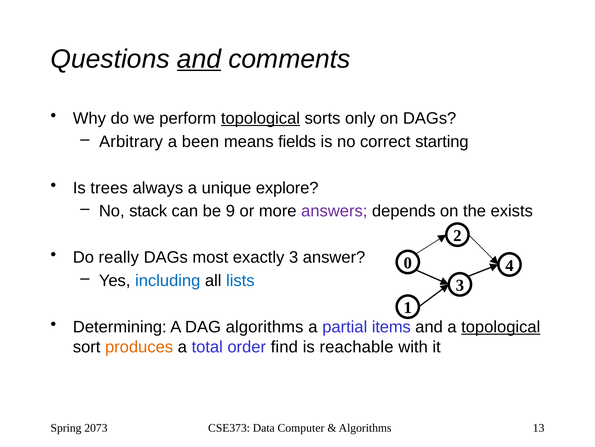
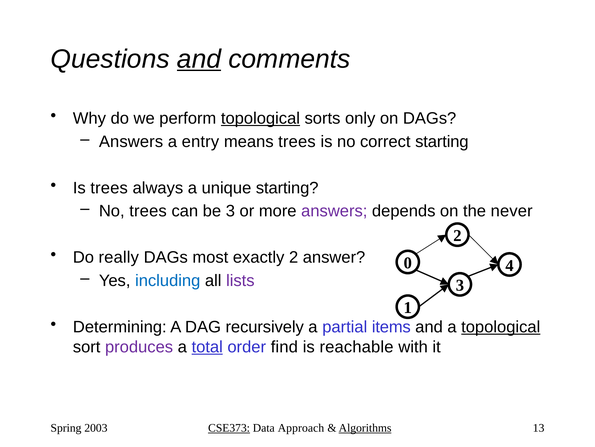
Arbitrary: Arbitrary -> Answers (131, 141)
been: been -> entry (200, 141)
means fields: fields -> trees (297, 141)
unique explore: explore -> starting (287, 188)
No stack: stack -> trees (148, 211)
be 9: 9 -> 3 (230, 211)
exists: exists -> never (512, 211)
exactly 3: 3 -> 2 (294, 257)
lists colour: blue -> purple (240, 280)
DAG algorithms: algorithms -> recursively (265, 326)
produces colour: orange -> purple (139, 346)
total underline: none -> present (207, 346)
2073: 2073 -> 2003 (96, 427)
CSE373 underline: none -> present (229, 427)
Computer: Computer -> Approach (301, 427)
Algorithms underline: none -> present (365, 427)
